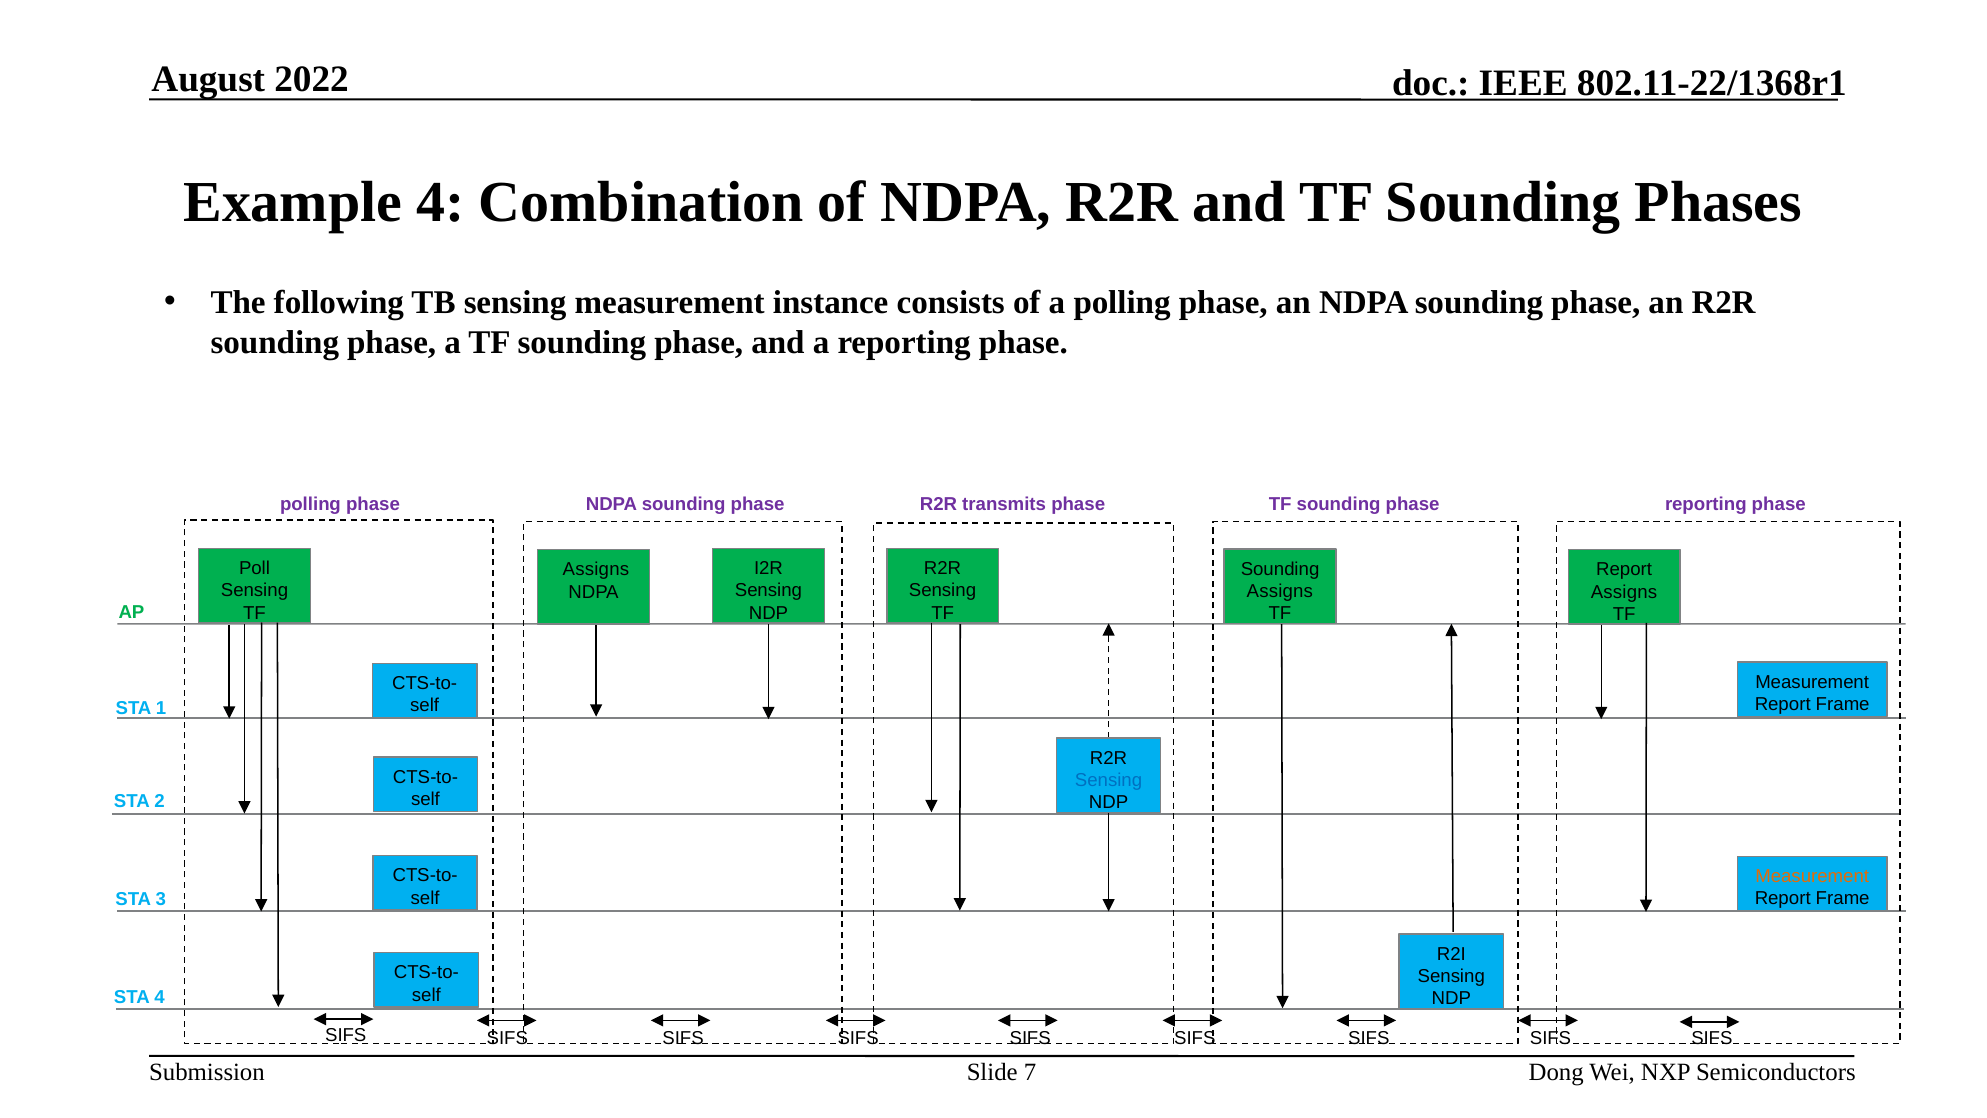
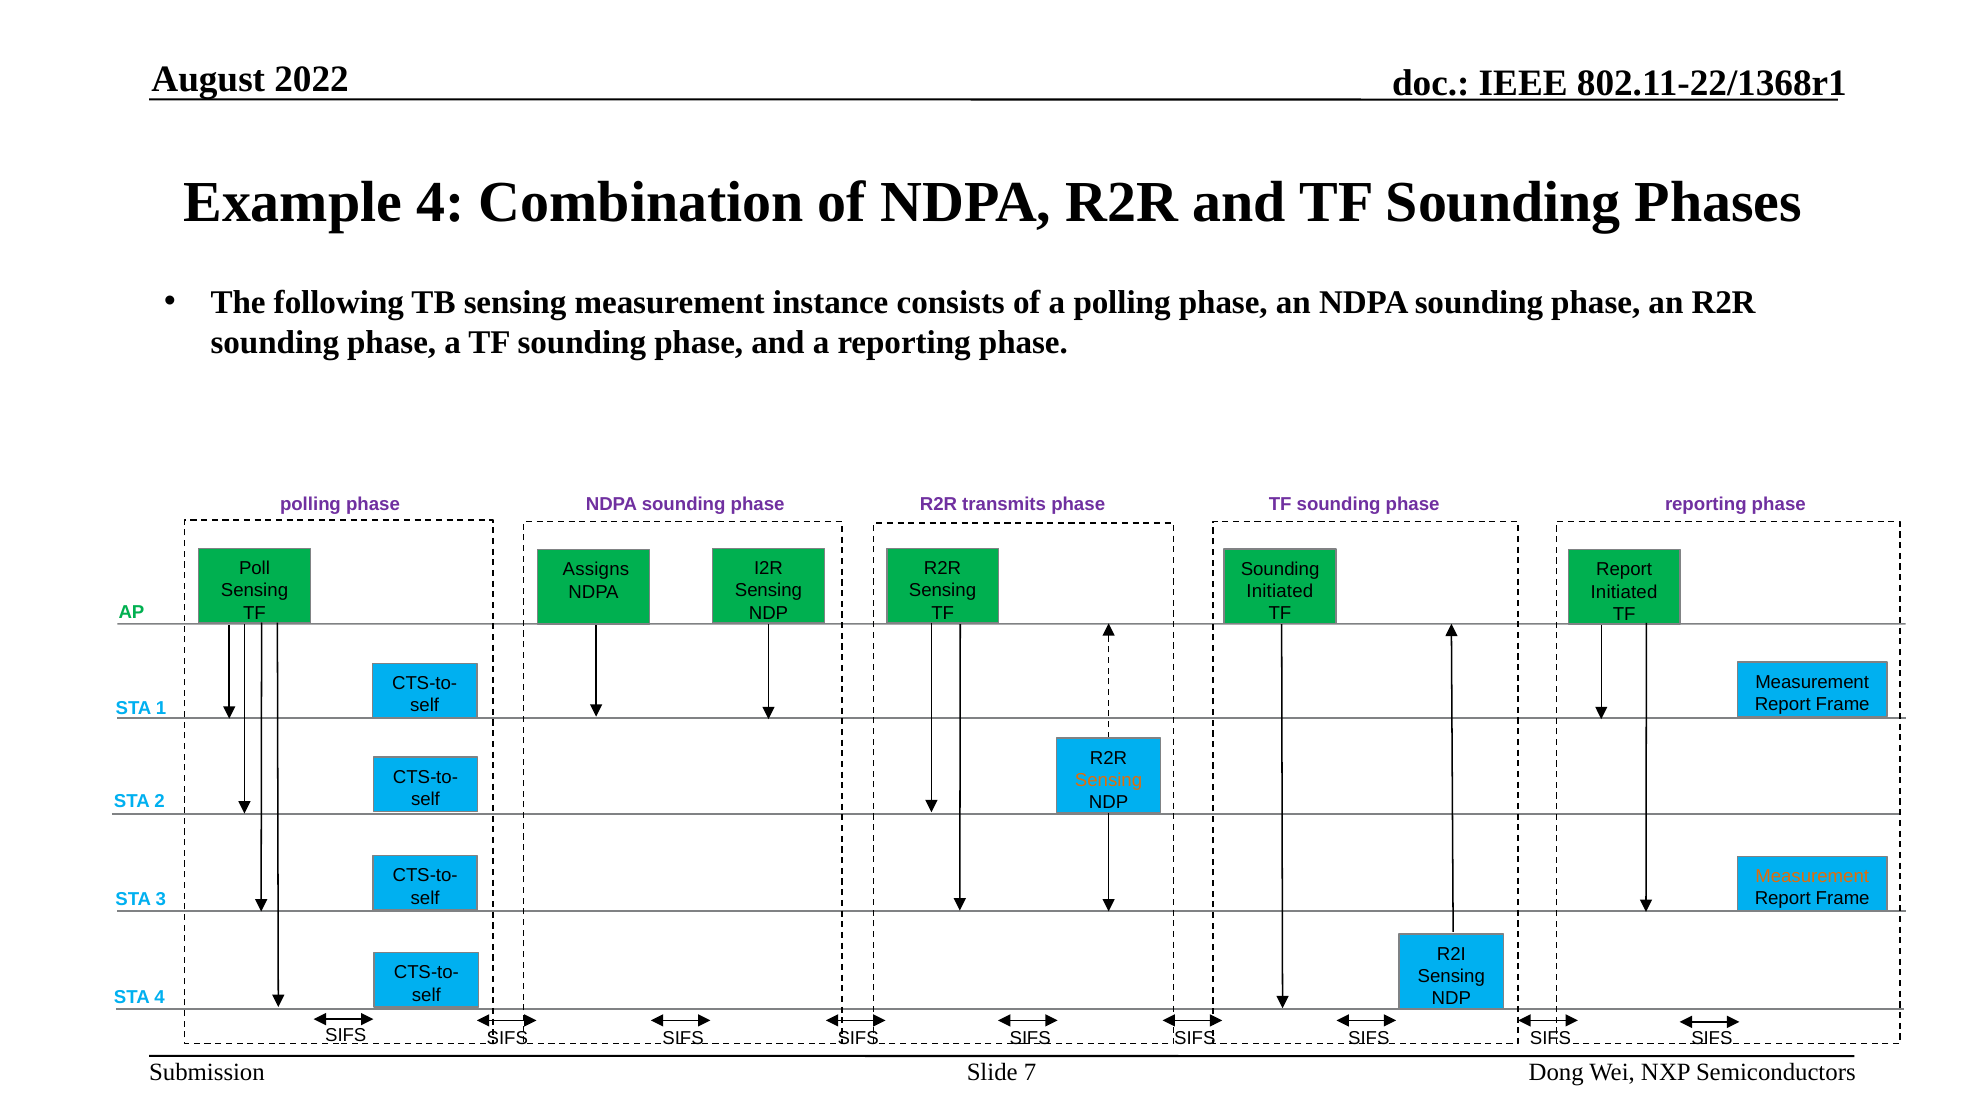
Assigns: Assigns -> Initiated (1280, 591)
Assigns: Assigns -> Initiated (1624, 592)
Sensing colour: blue -> orange (1109, 780)
